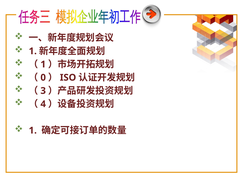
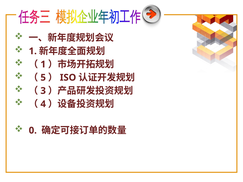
0: 0 -> 5 (43, 78)
1: 1 -> 0 (33, 131)
